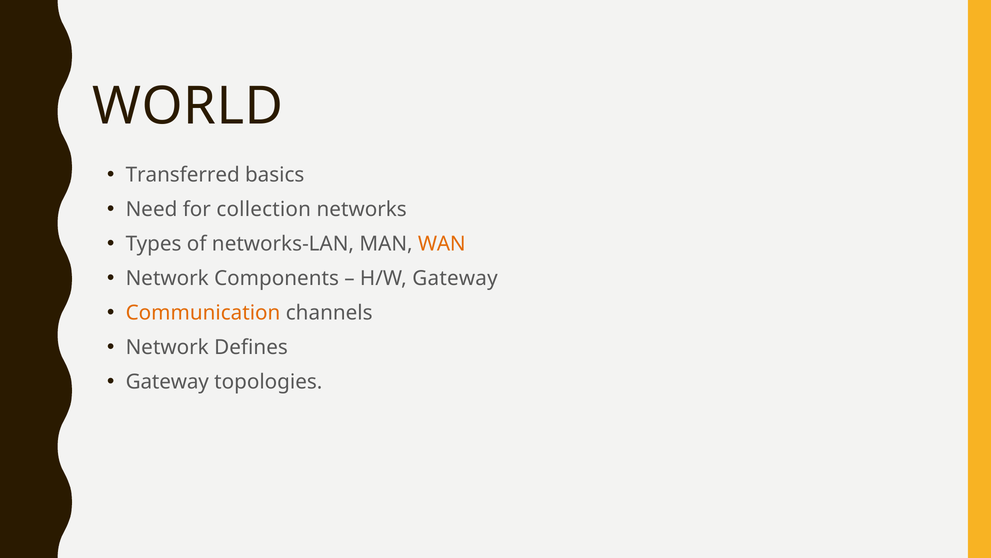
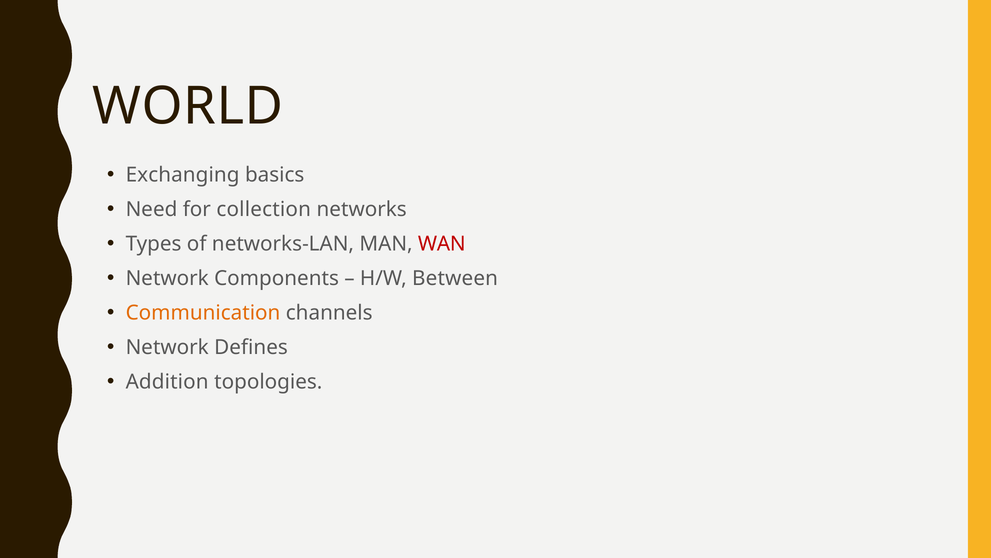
Transferred: Transferred -> Exchanging (183, 175)
WAN colour: orange -> red (442, 244)
H/W Gateway: Gateway -> Between (455, 278)
Gateway: Gateway -> Addition (167, 382)
